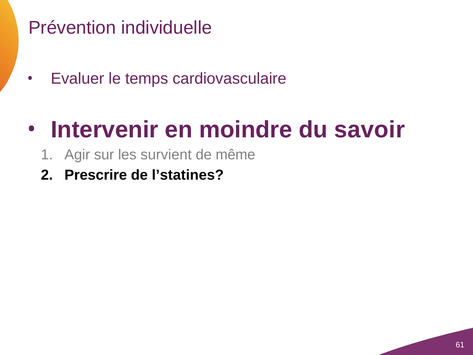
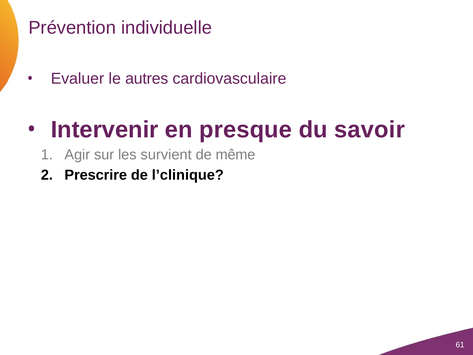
temps: temps -> autres (147, 79)
moindre: moindre -> presque (246, 130)
l’statines: l’statines -> l’clinique (188, 175)
